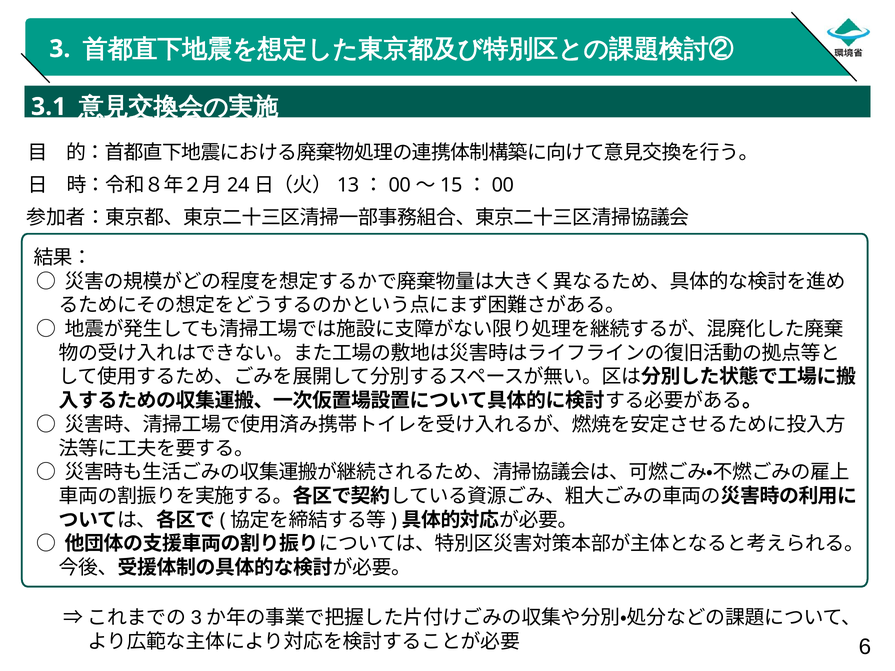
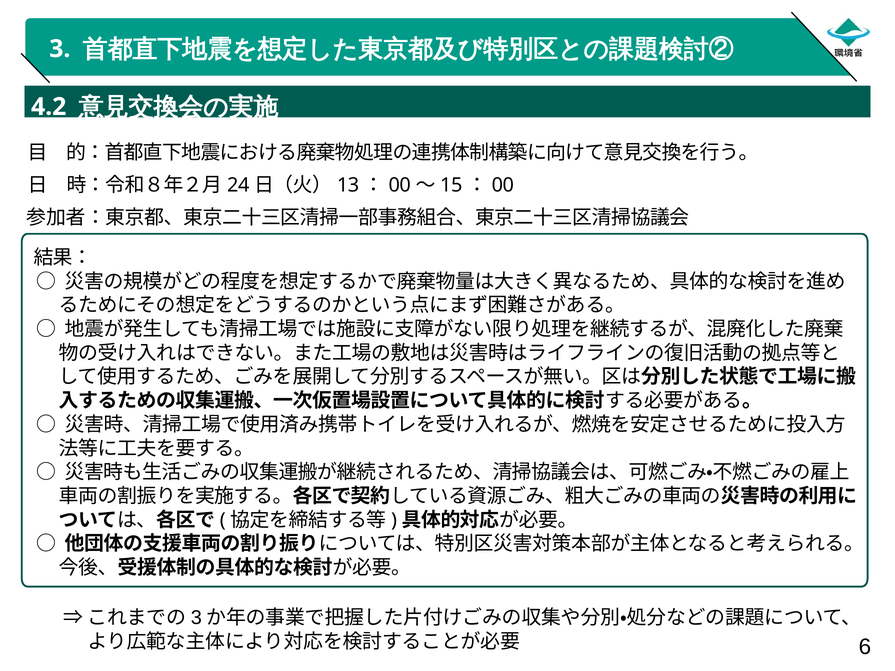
3.1: 3.1 -> 4.2 (49, 107)
